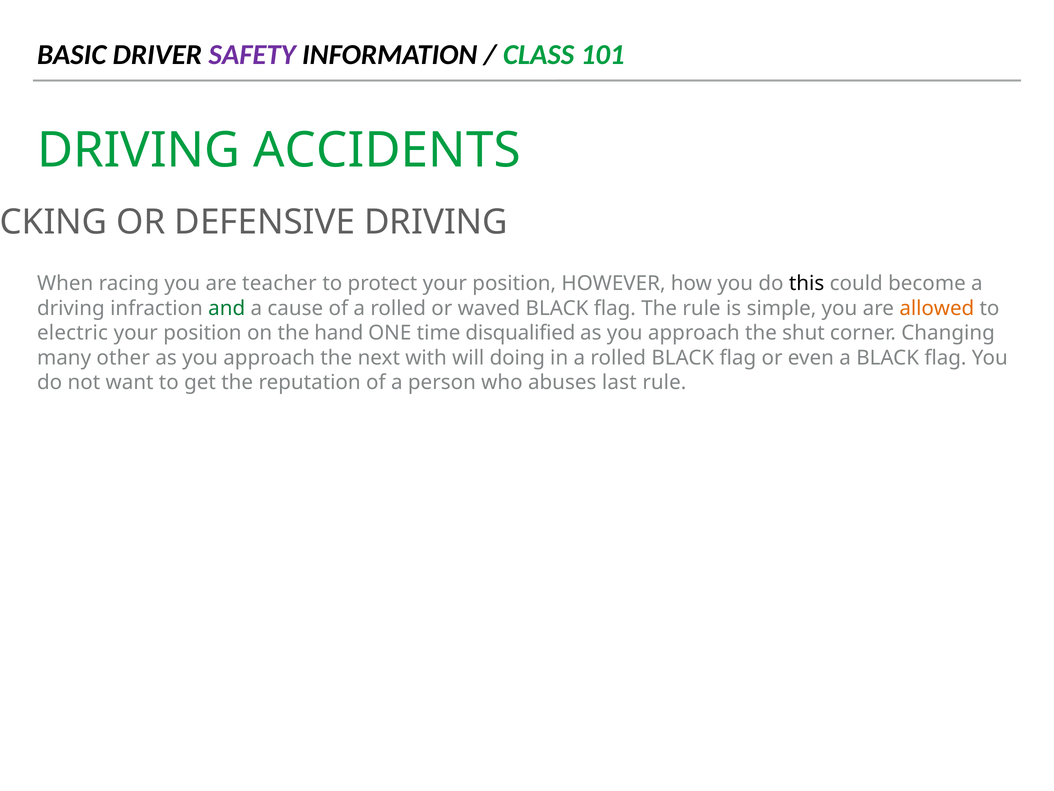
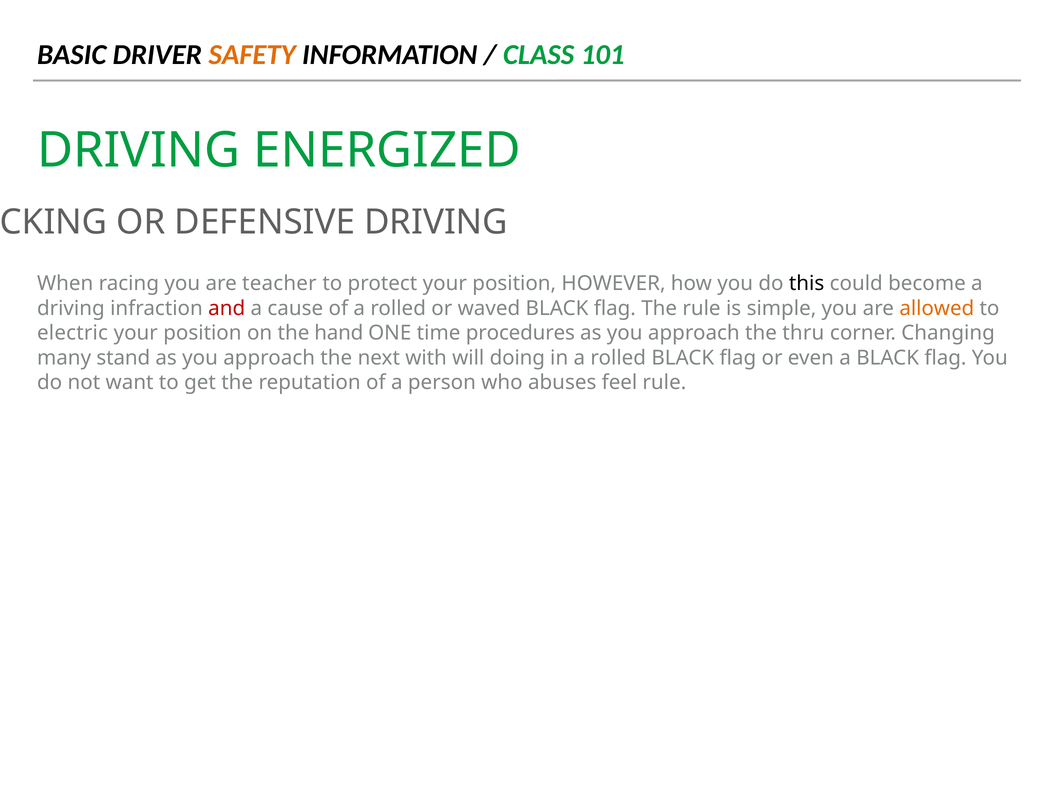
SAFETY colour: purple -> orange (252, 55)
ACCIDENTS: ACCIDENTS -> ENERGIZED (387, 150)
and colour: green -> red (227, 308)
disqualified: disqualified -> procedures (520, 333)
shut: shut -> thru (803, 333)
other: other -> stand (123, 357)
last: last -> feel (619, 382)
